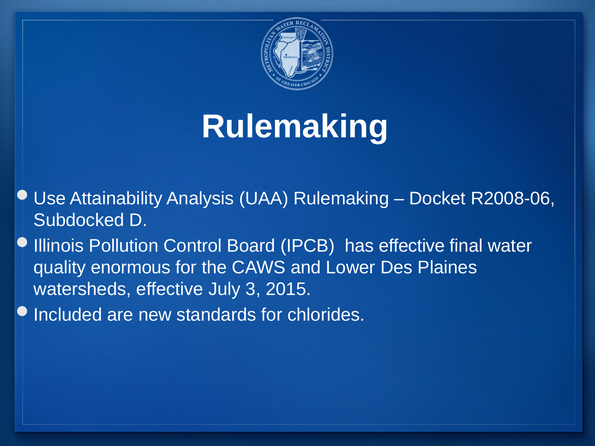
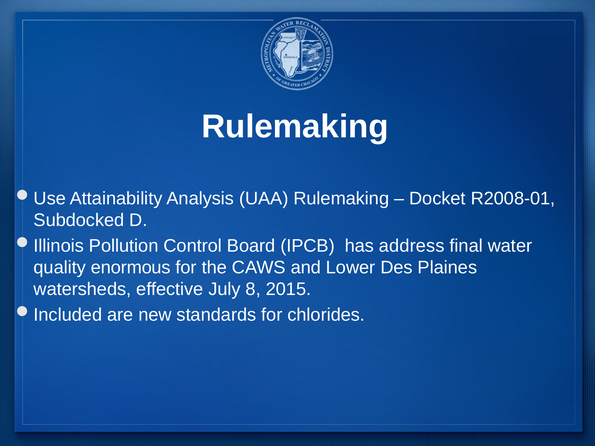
R2008-06: R2008-06 -> R2008-01 (513, 199)
has effective: effective -> address (412, 246)
3: 3 -> 8 (253, 289)
